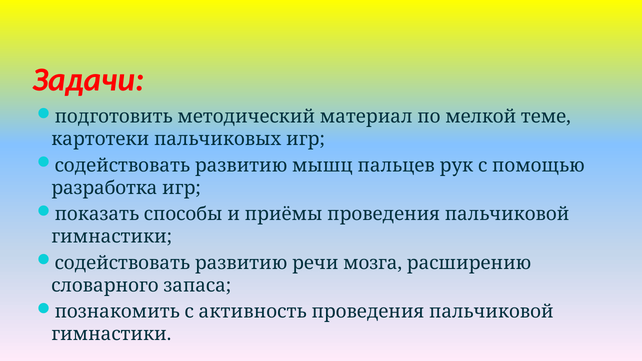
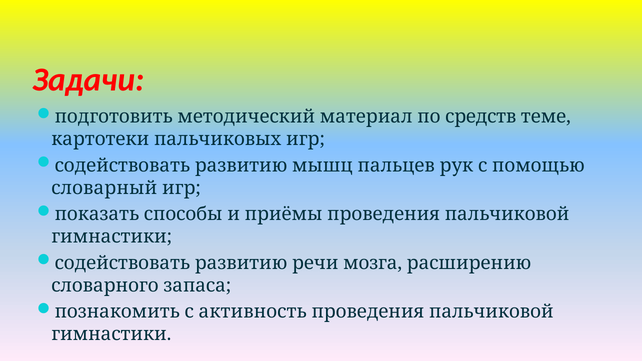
мелкой: мелкой -> средств (481, 117)
разработка: разработка -> словарный (104, 188)
